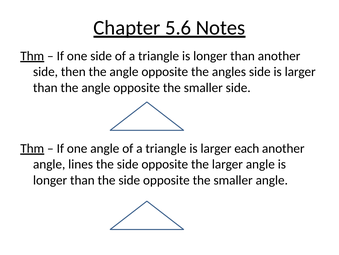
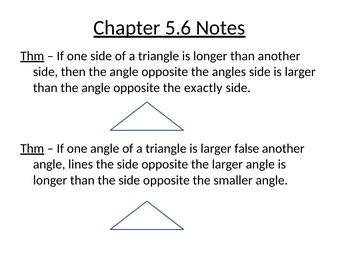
angle opposite the smaller: smaller -> exactly (203, 87)
each: each -> false (247, 148)
